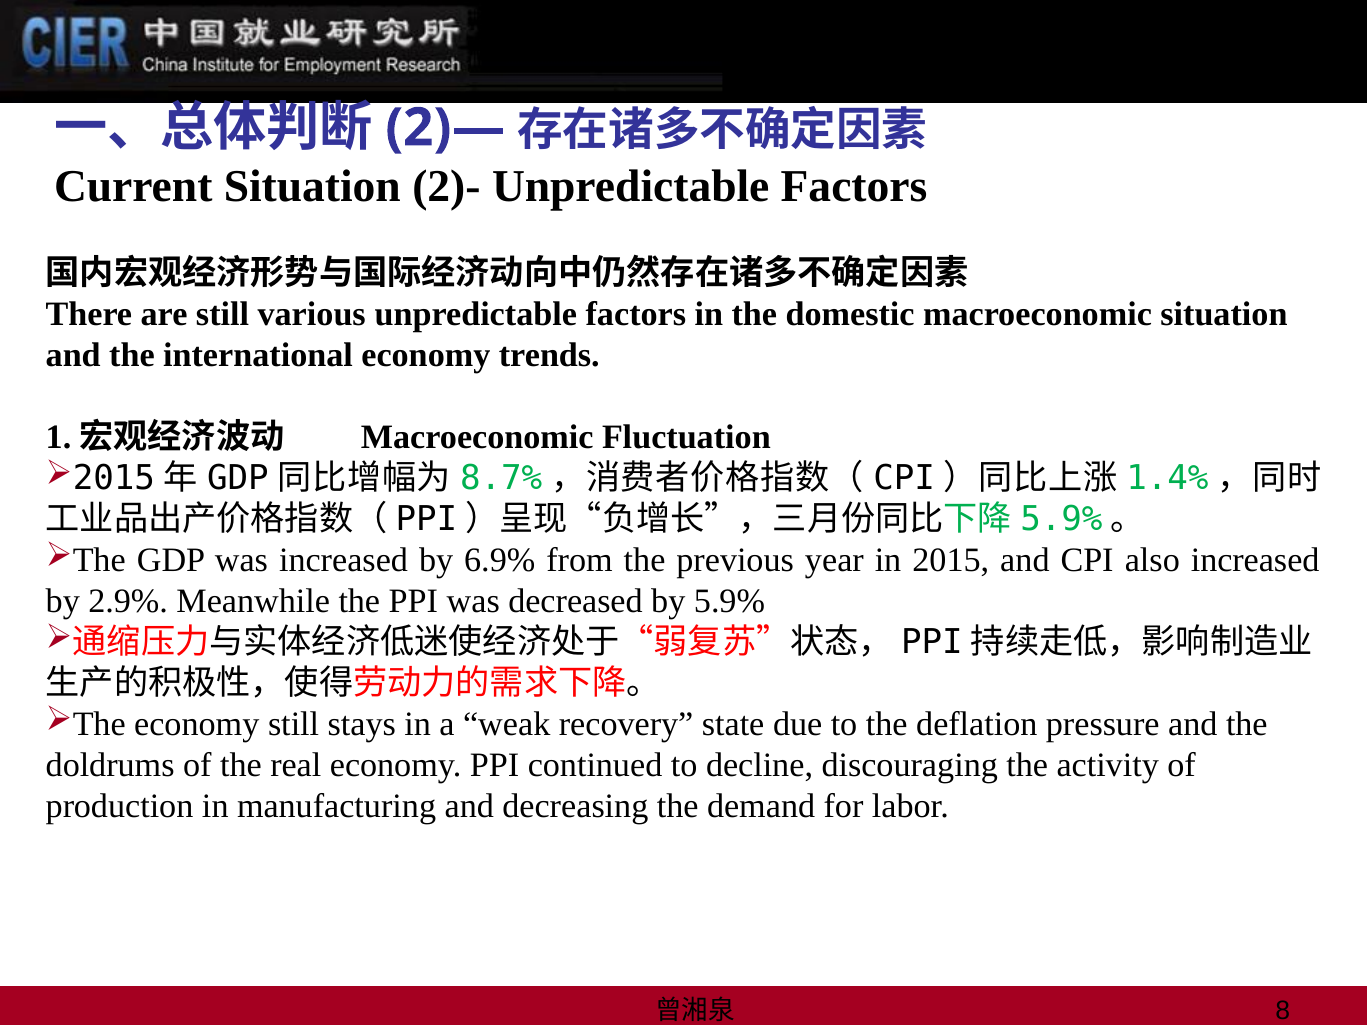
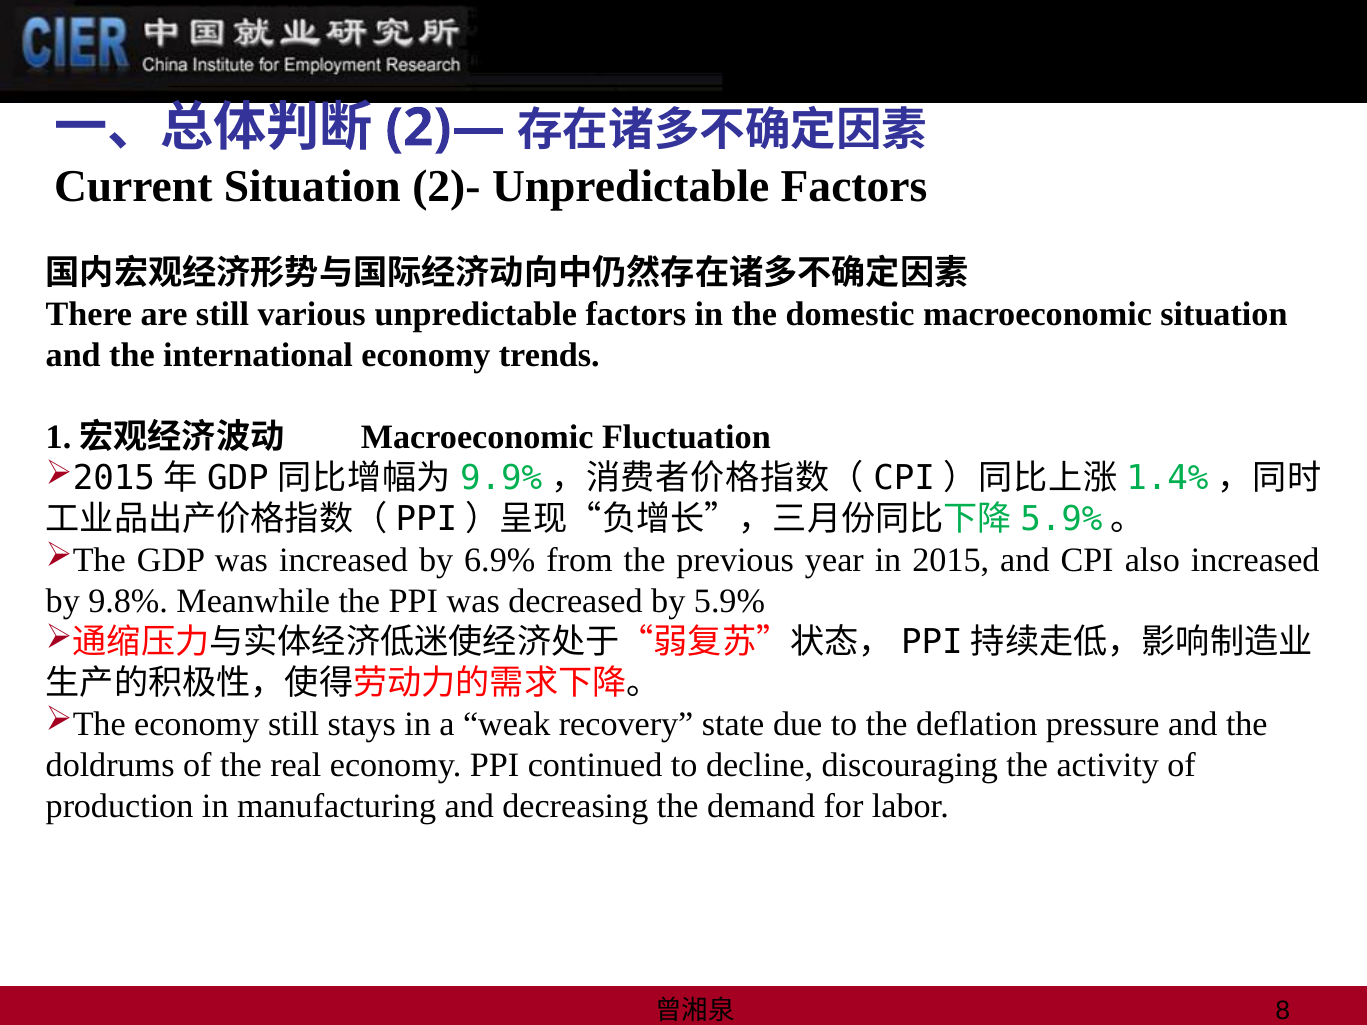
8.7%: 8.7% -> 9.9% (501, 479)
2.9%: 2.9% -> 9.8% (128, 602)
